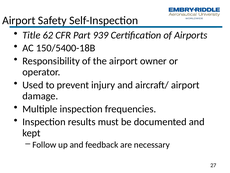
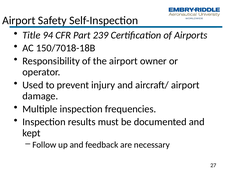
62: 62 -> 94 (48, 35)
939: 939 -> 239 (101, 35)
150/5400-18B: 150/5400-18B -> 150/7018-18B (66, 48)
